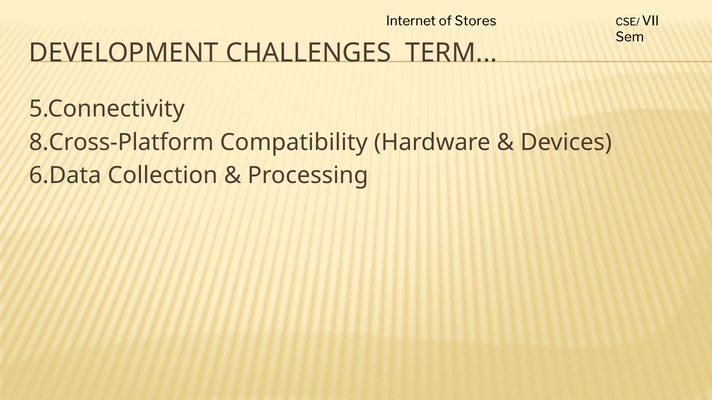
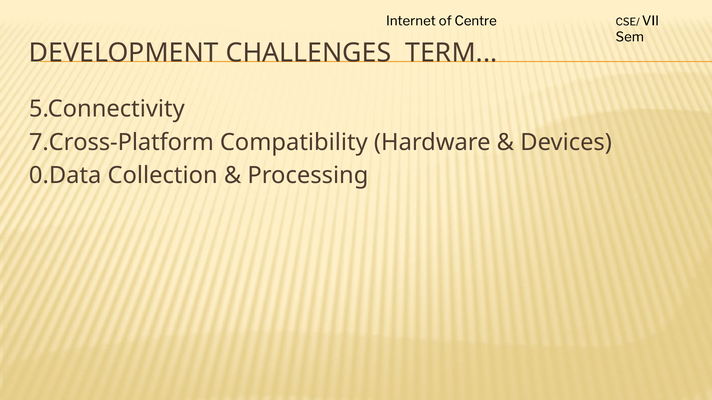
Stores: Stores -> Centre (476, 21)
8.Cross-Platform: 8.Cross-Platform -> 7.Cross-Platform (121, 143)
6.Data: 6.Data -> 0.Data (65, 176)
